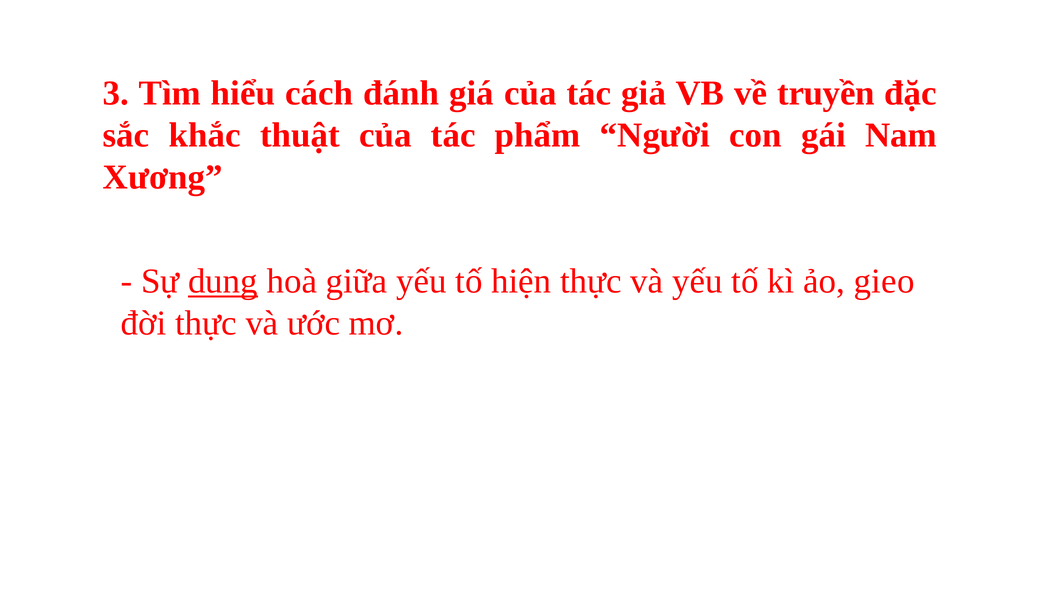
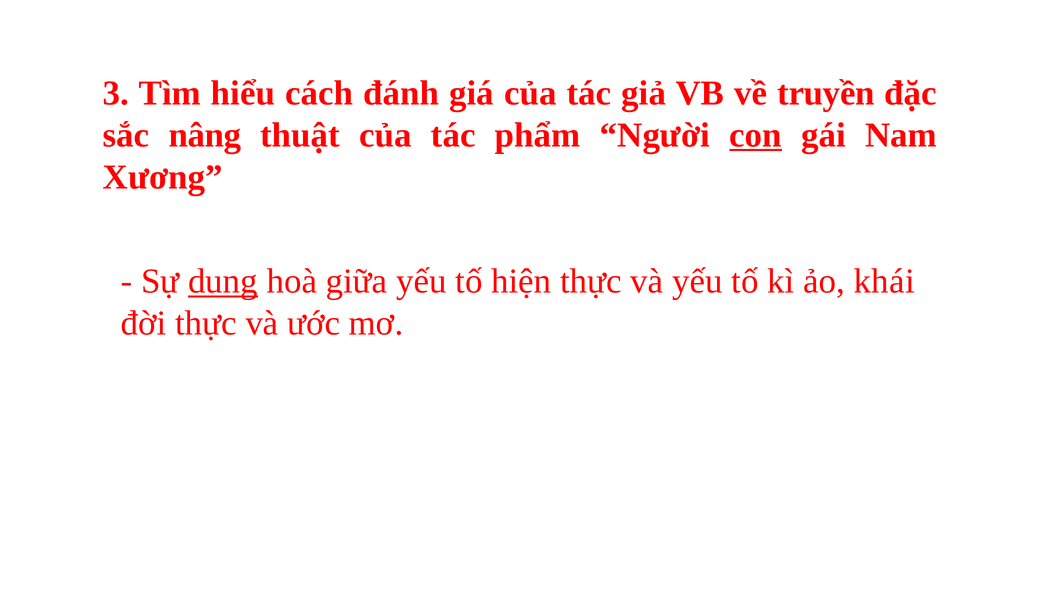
khắc: khắc -> nâng (205, 135)
con underline: none -> present (756, 135)
gieo: gieo -> khái (884, 281)
